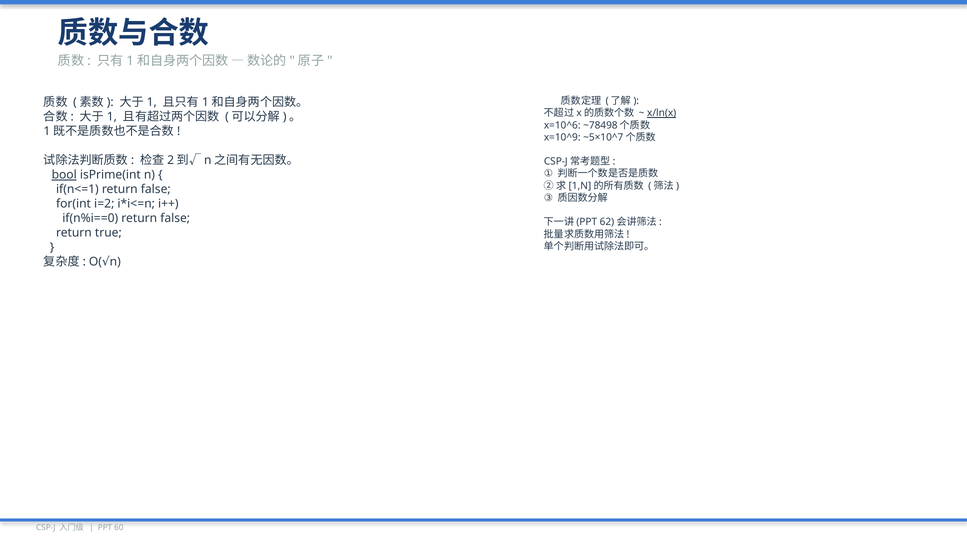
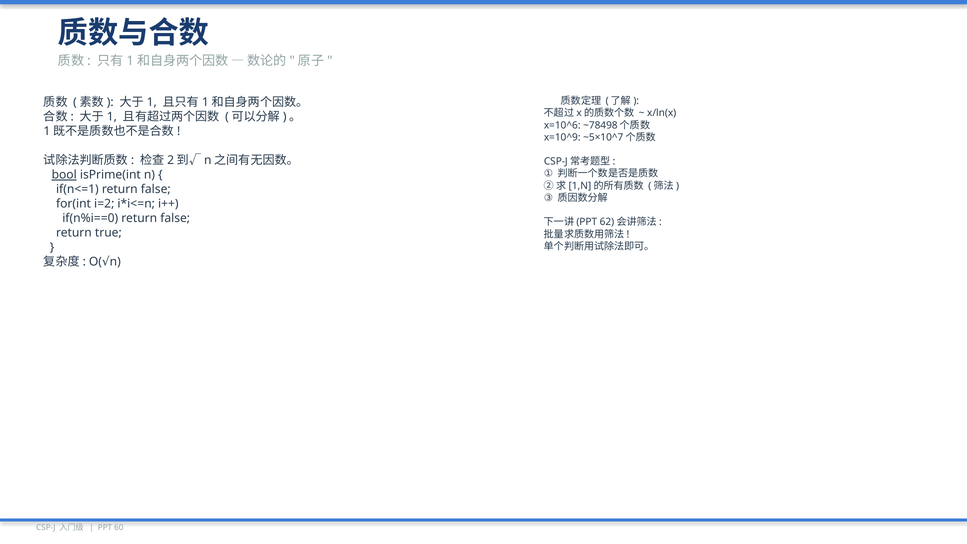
x/ln(x underline: present -> none (662, 113)
